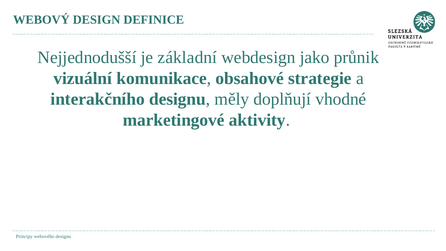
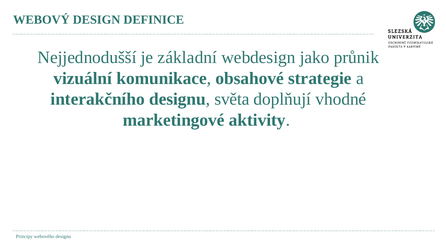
měly: měly -> světa (232, 99)
